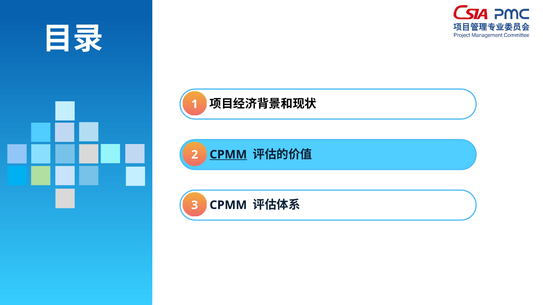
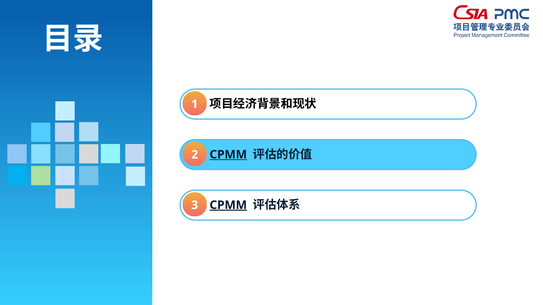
CPMM underline: none -> present (228, 205)
